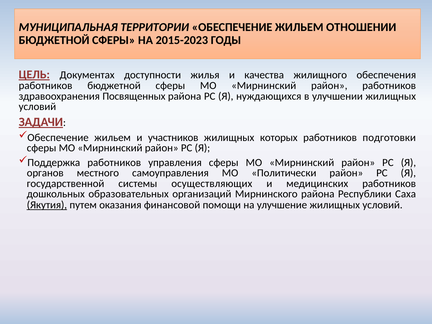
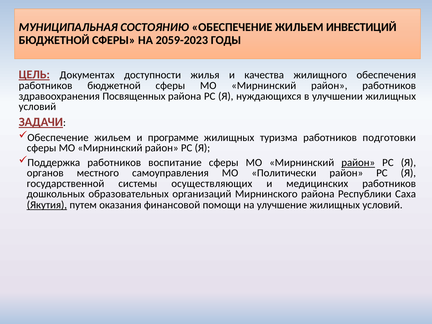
ТЕРРИТОРИИ: ТЕРРИТОРИИ -> СОСТОЯНИЮ (155, 27)
ОТНОШЕНИИ: ОТНОШЕНИИ -> ИНВЕСТИЦИЙ (361, 27)
2015-2023: 2015-2023 -> 2059-2023 (182, 40)
участников: участников -> программе (173, 138)
которых: которых -> туризма (279, 138)
управления: управления -> воспитание (175, 163)
район underline: none -> present (358, 163)
